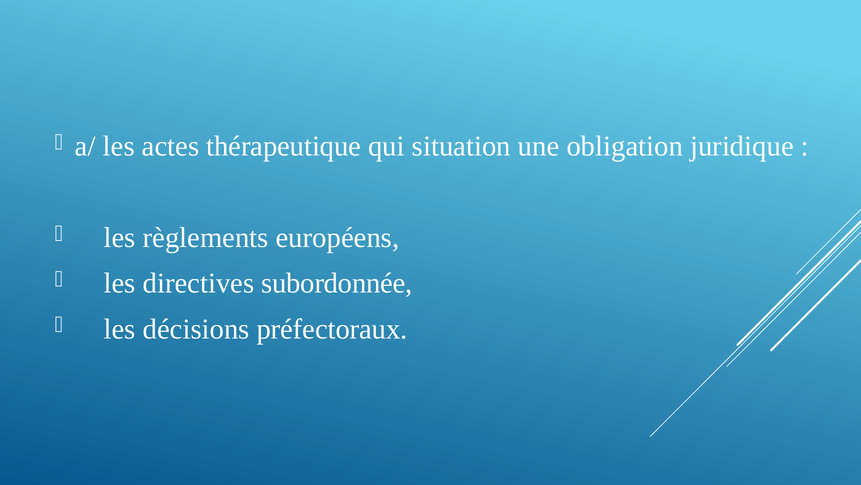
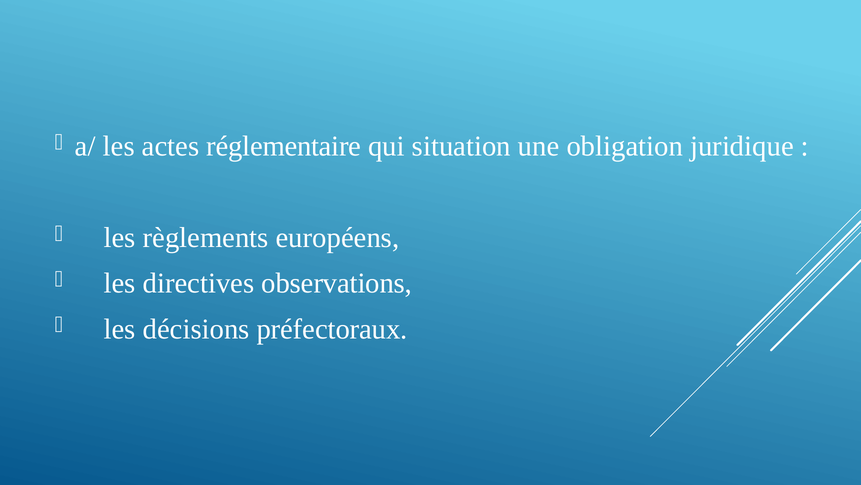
thérapeutique: thérapeutique -> réglementaire (284, 146)
subordonnée: subordonnée -> observations (337, 283)
